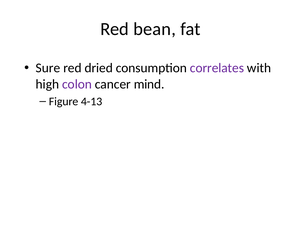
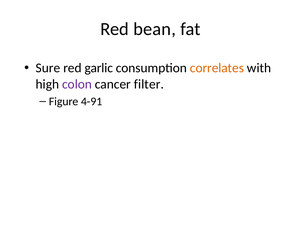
dried: dried -> garlic (99, 68)
correlates colour: purple -> orange (217, 68)
mind: mind -> filter (149, 84)
4-13: 4-13 -> 4-91 (92, 101)
